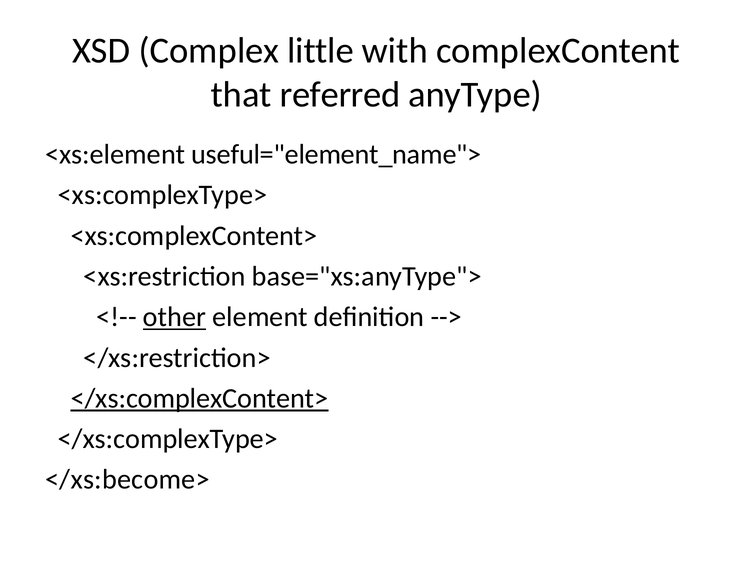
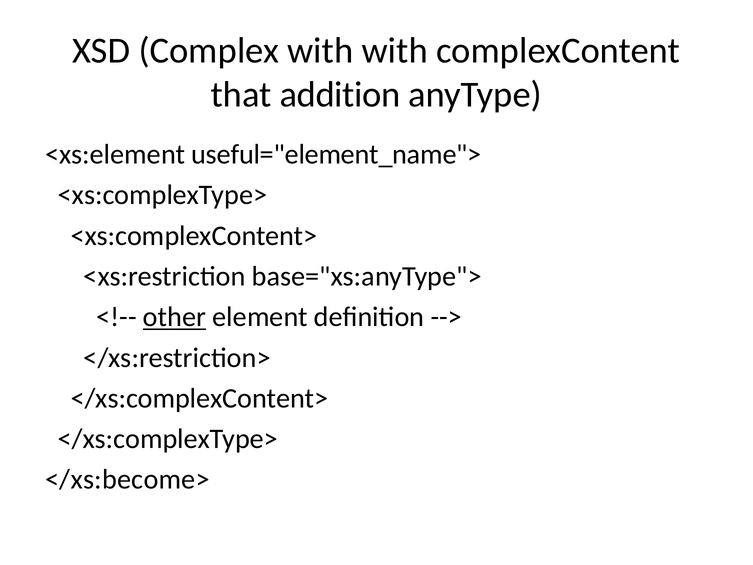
Complex little: little -> with (320, 51)
referred: referred -> addition (340, 95)
</xs:complexContent> underline: present -> none (200, 398)
